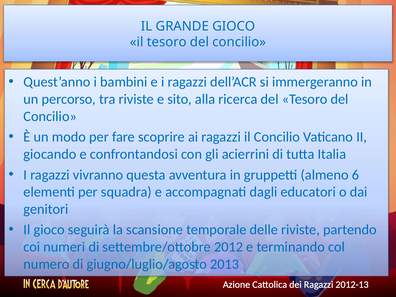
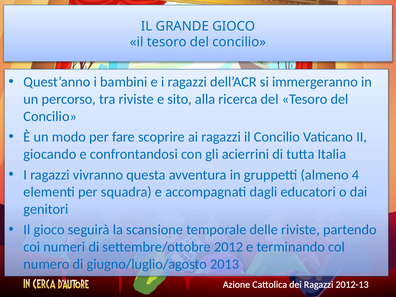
6: 6 -> 4 (356, 175)
